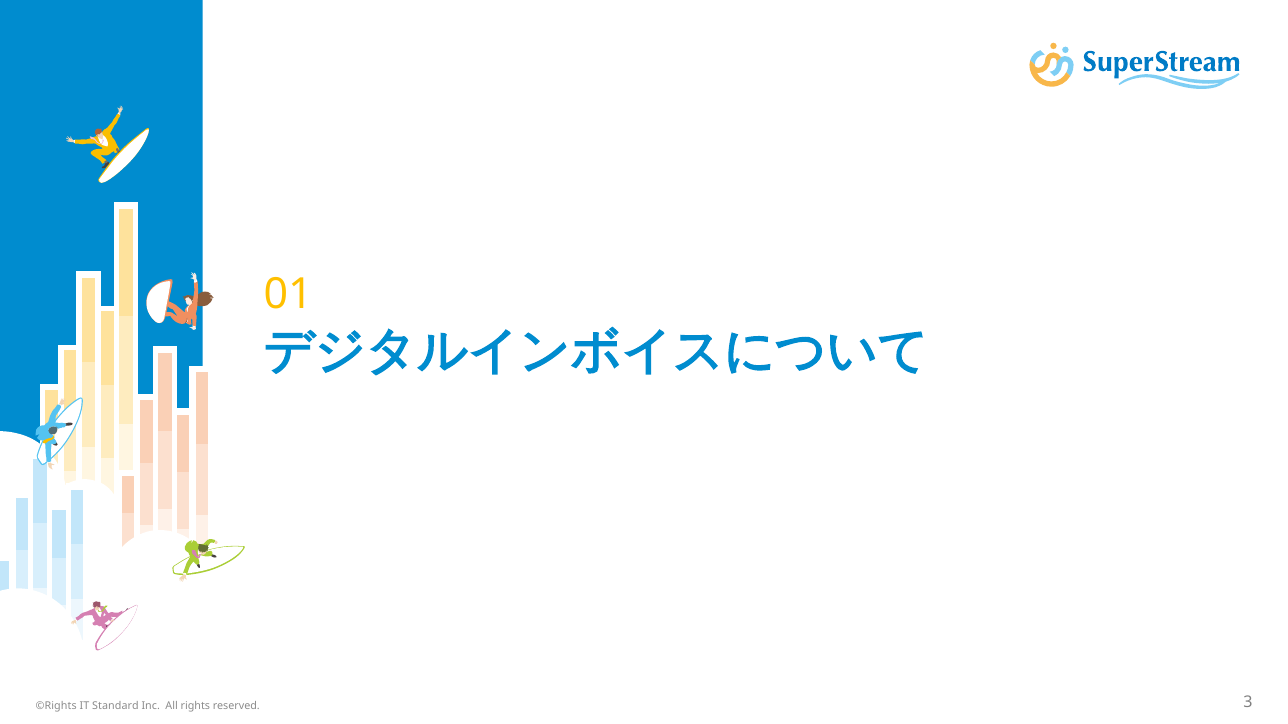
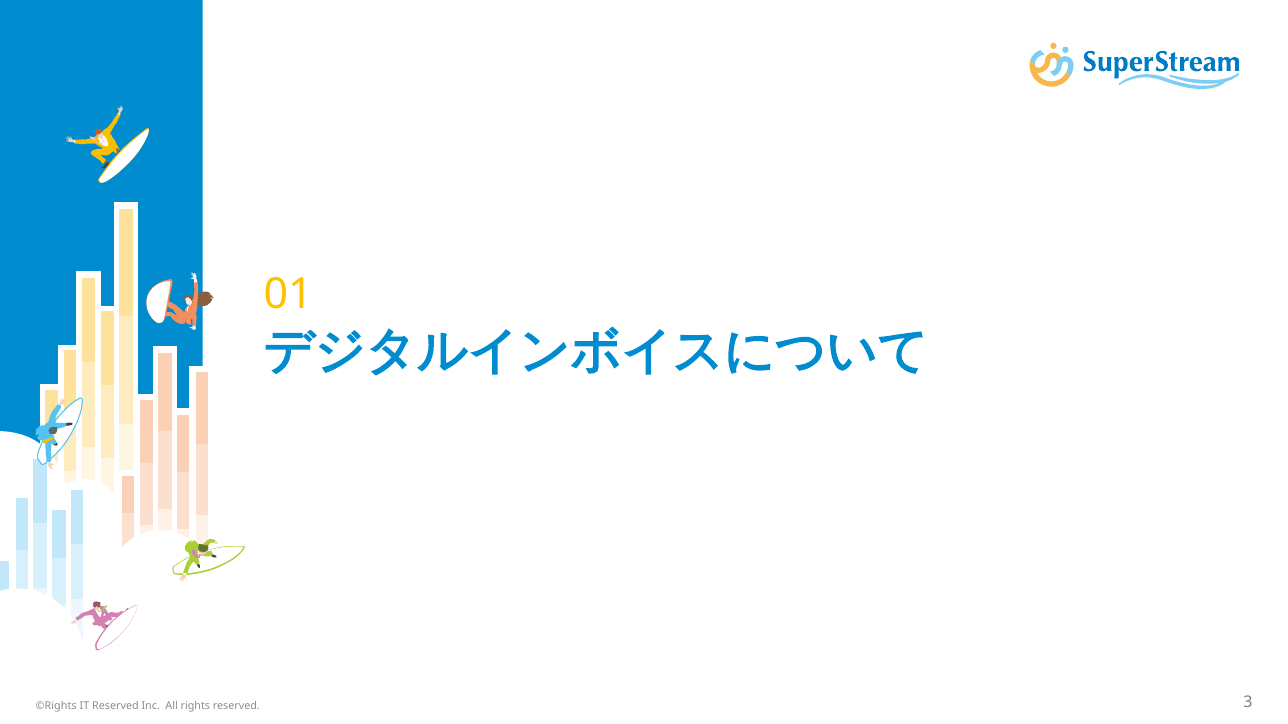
IT Standard: Standard -> Reserved (116, 706)
